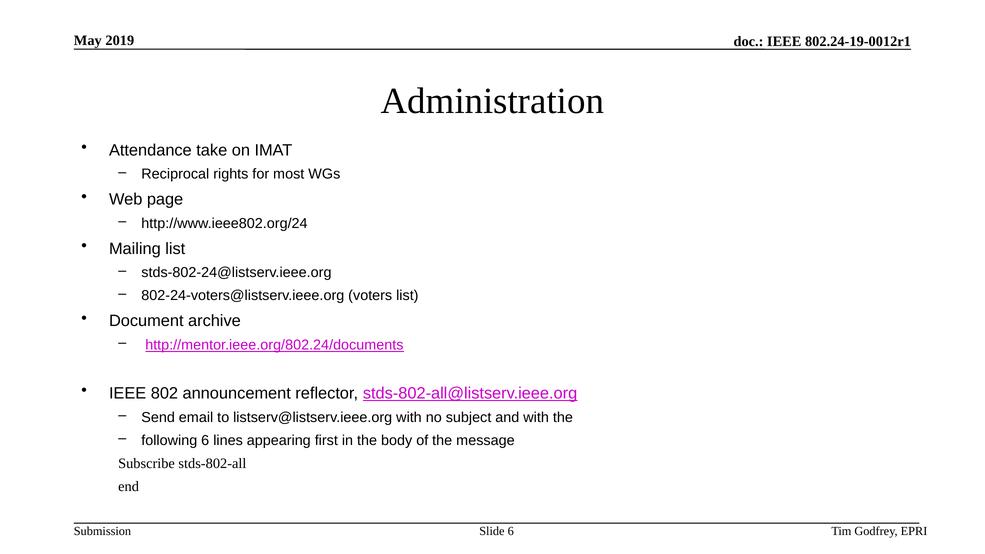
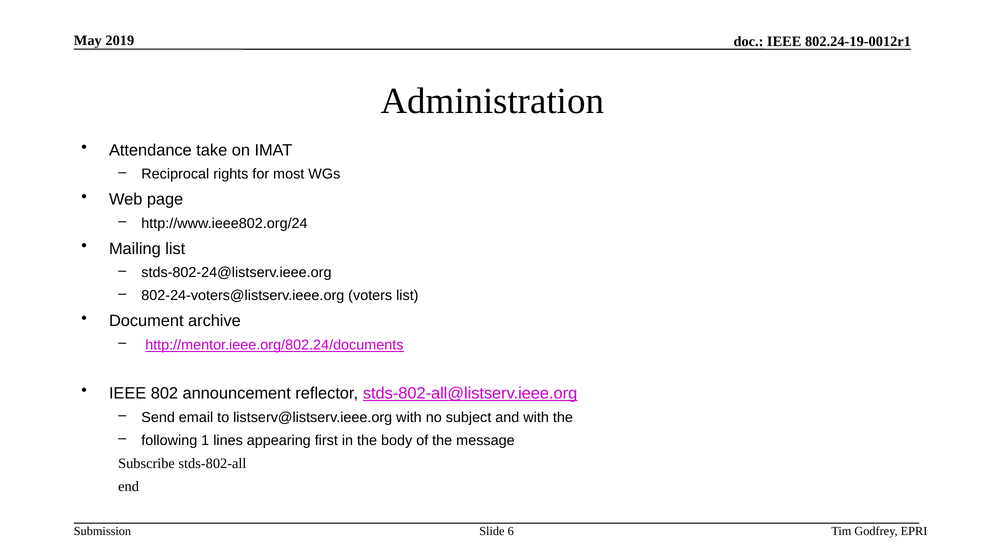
following 6: 6 -> 1 (205, 440)
